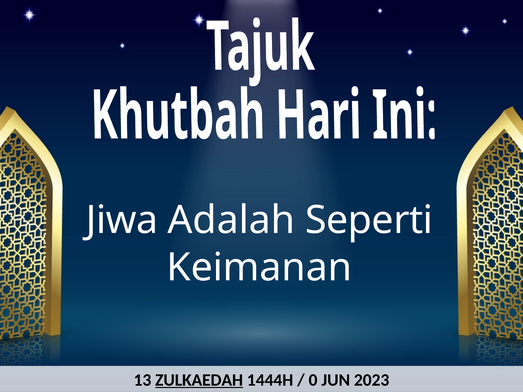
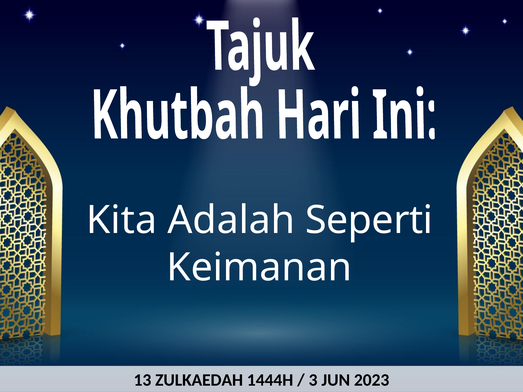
Jiwa: Jiwa -> Kita (122, 221)
ZULKAEDAH underline: present -> none (199, 380)
0: 0 -> 3 (313, 380)
